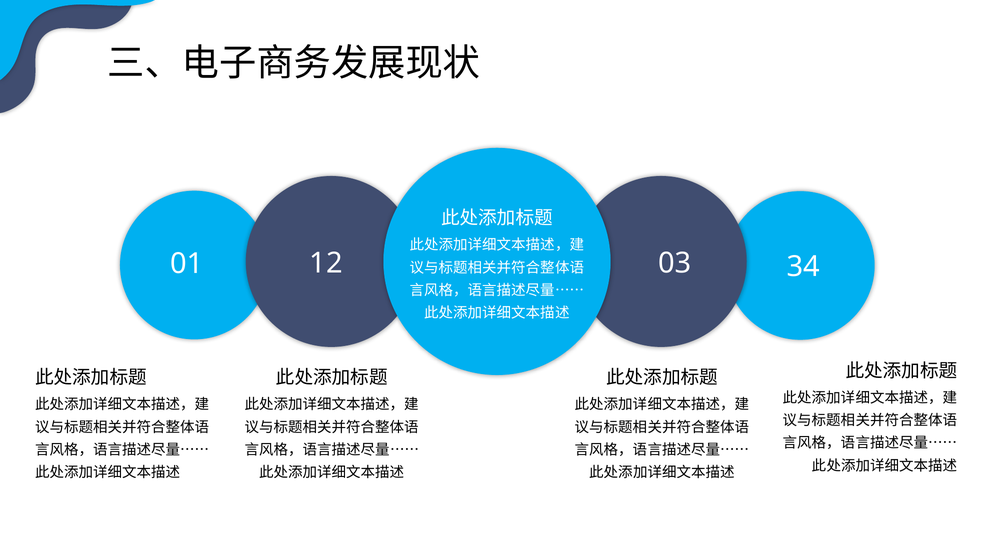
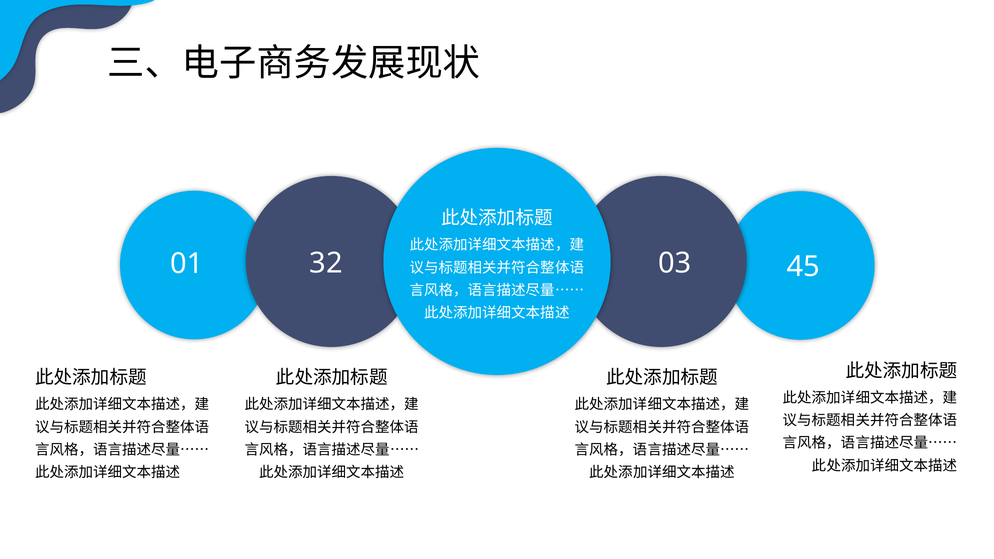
12: 12 -> 32 (326, 263)
34: 34 -> 45 (803, 267)
